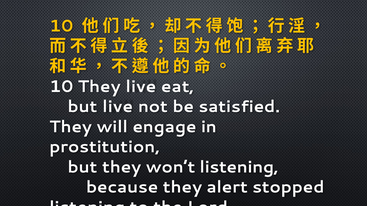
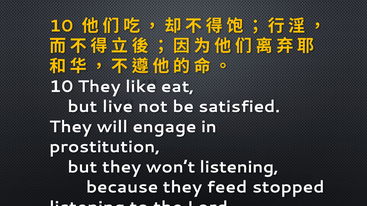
They live: live -> like (141, 87)
alert: alert -> feed (227, 188)
